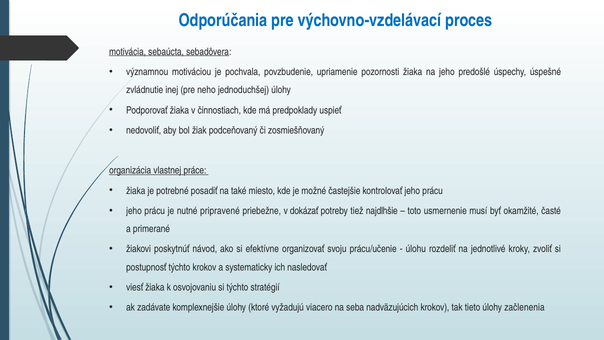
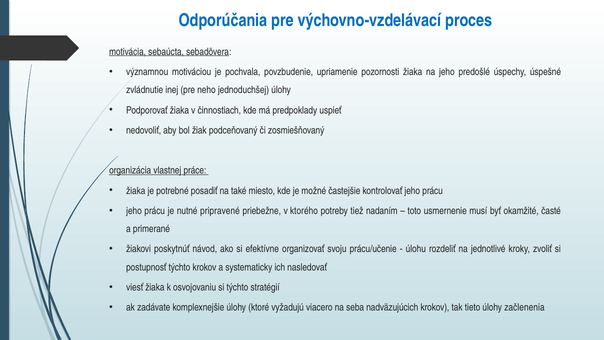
dokázať: dokázať -> ktorého (304, 211)
najdlhšie: najdlhšie -> nadaním (382, 211)
